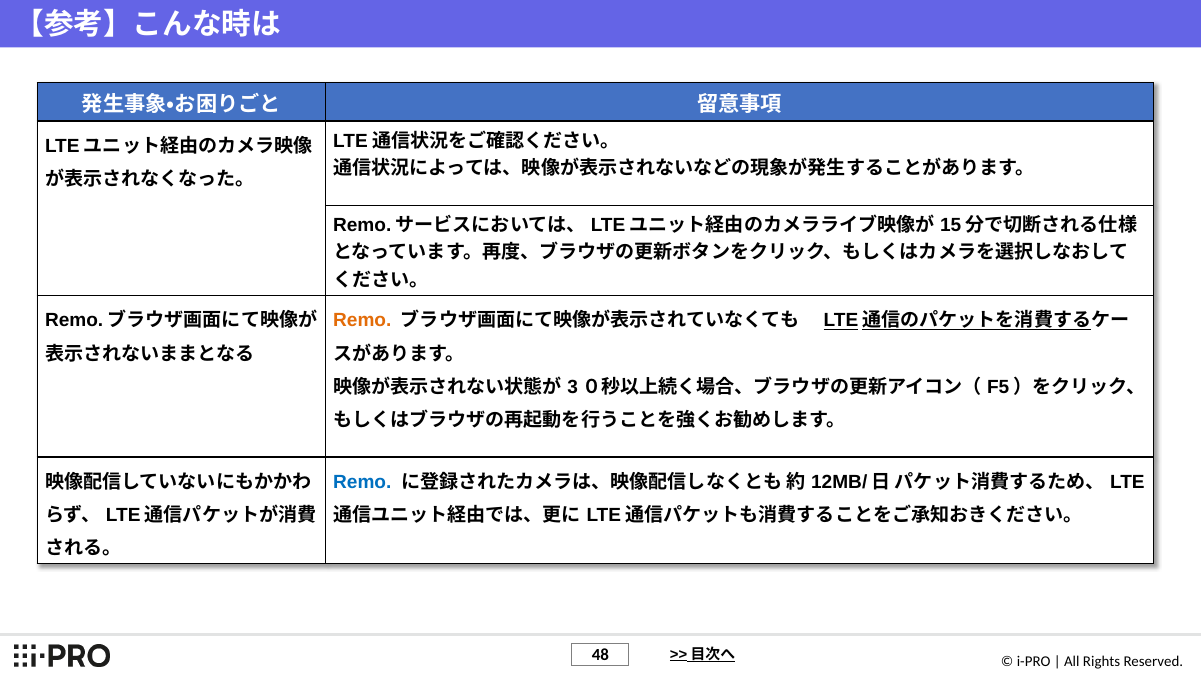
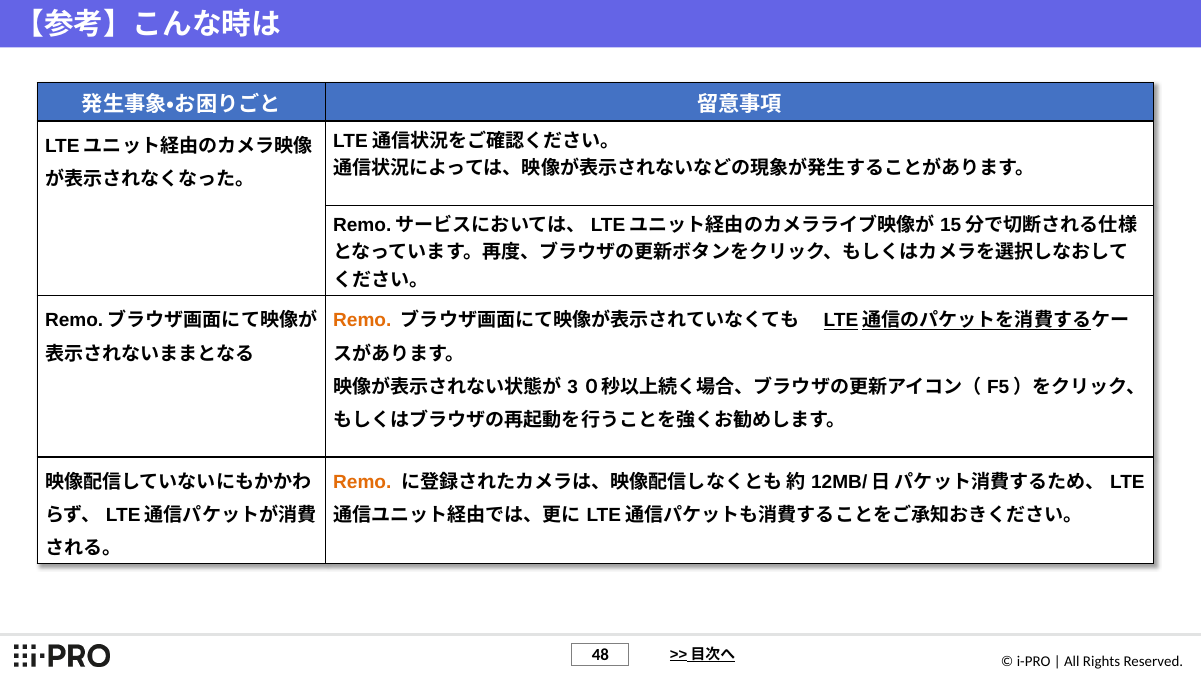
Remo colour: blue -> orange (362, 482)
